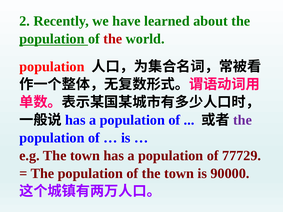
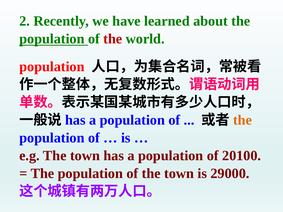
the colour: purple -> orange (242, 120)
77729: 77729 -> 20100 (242, 156)
90000: 90000 -> 29000 (230, 174)
